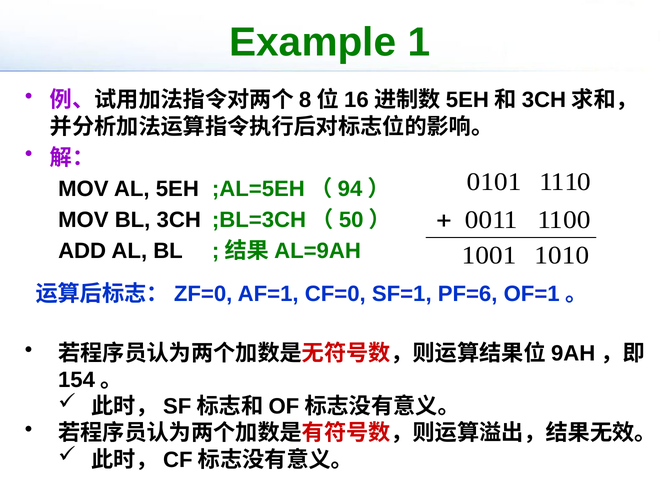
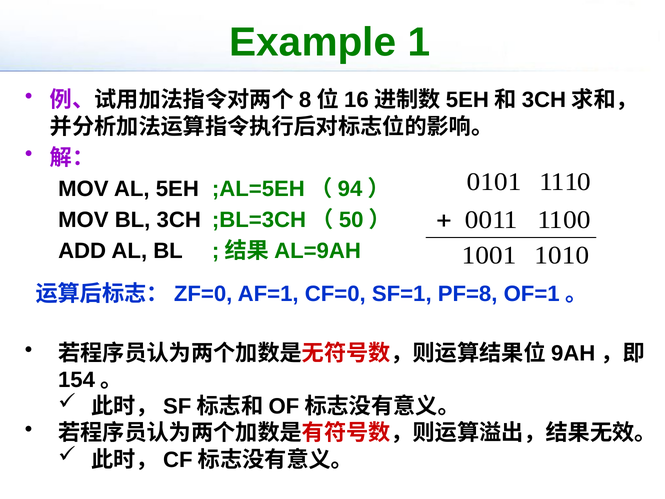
PF=6: PF=6 -> PF=8 (468, 294)
